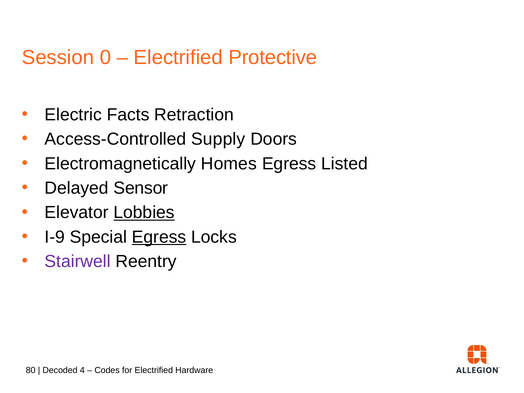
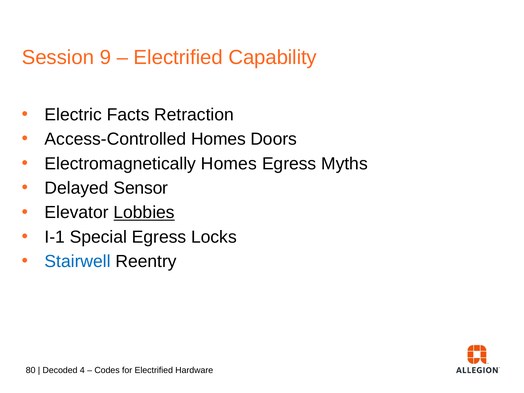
0: 0 -> 9 (105, 58)
Protective: Protective -> Capability (273, 58)
Access-Controlled Supply: Supply -> Homes (218, 139)
Listed: Listed -> Myths (344, 164)
I-9: I-9 -> I-1 (55, 237)
Egress underline: present -> none (159, 237)
Stairwell colour: purple -> blue (78, 261)
